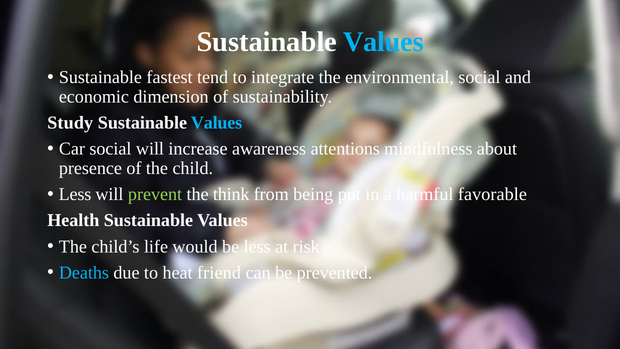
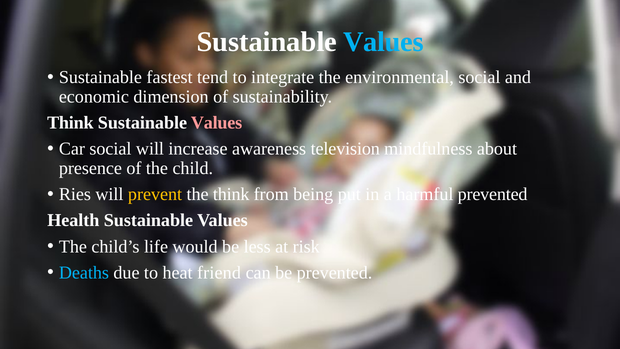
Study: Study -> Think (70, 123)
Values colour: light blue -> pink (217, 123)
attentions: attentions -> television (345, 149)
Less: Less -> Ries (75, 194)
prevent colour: light green -> yellow (155, 194)
harmful favorable: favorable -> prevented (493, 194)
